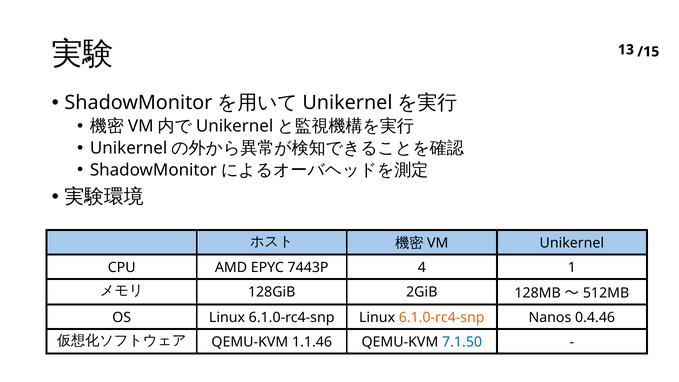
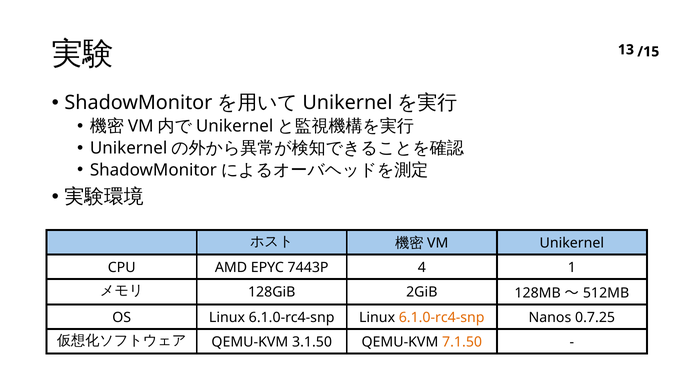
0.4.46: 0.4.46 -> 0.7.25 (595, 318)
1.1.46: 1.1.46 -> 3.1.50 (312, 342)
7.1.50 colour: blue -> orange (462, 342)
